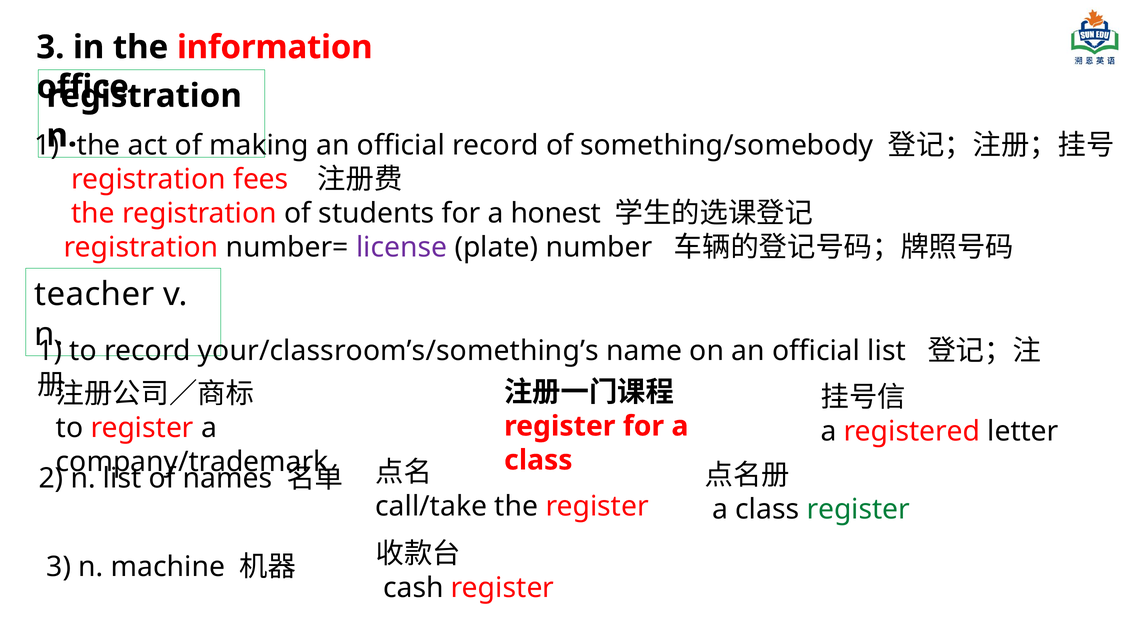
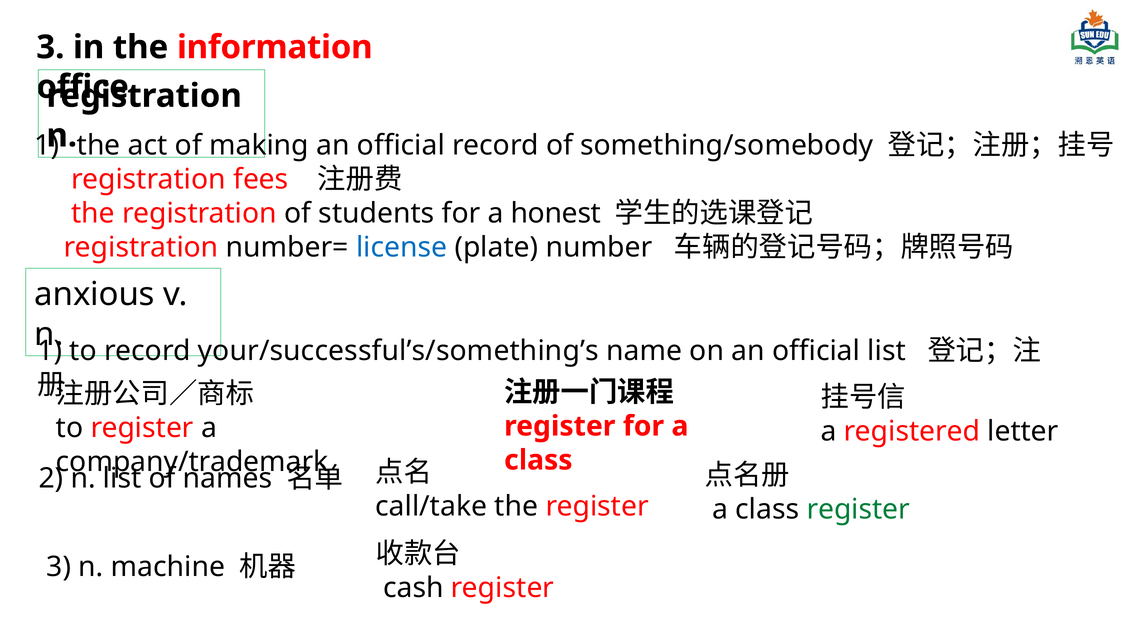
license colour: purple -> blue (402, 248)
teacher: teacher -> anxious (95, 295)
your/classroom’s/something’s: your/classroom’s/something’s -> your/successful’s/something’s (398, 351)
